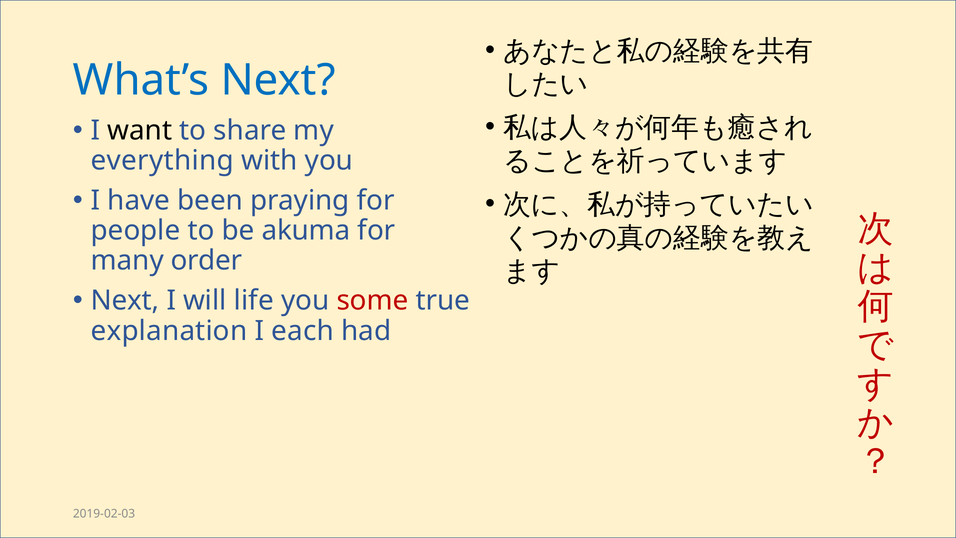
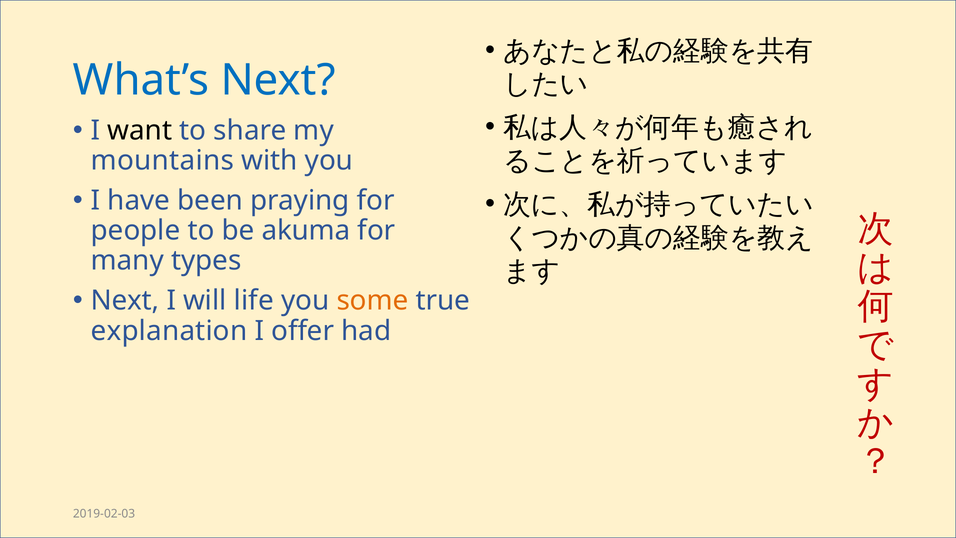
everything: everything -> mountains (162, 160)
order: order -> types (206, 261)
some colour: red -> orange (372, 301)
each: each -> offer (303, 331)
